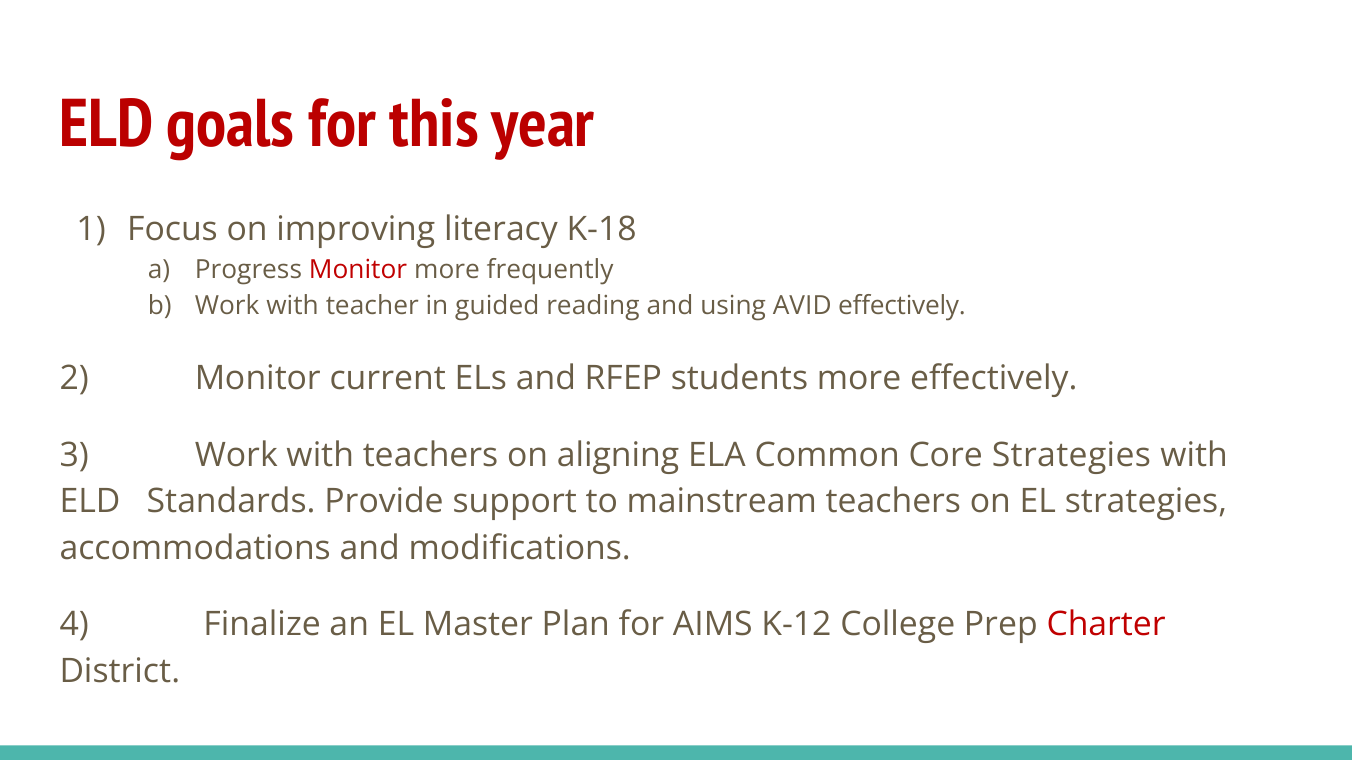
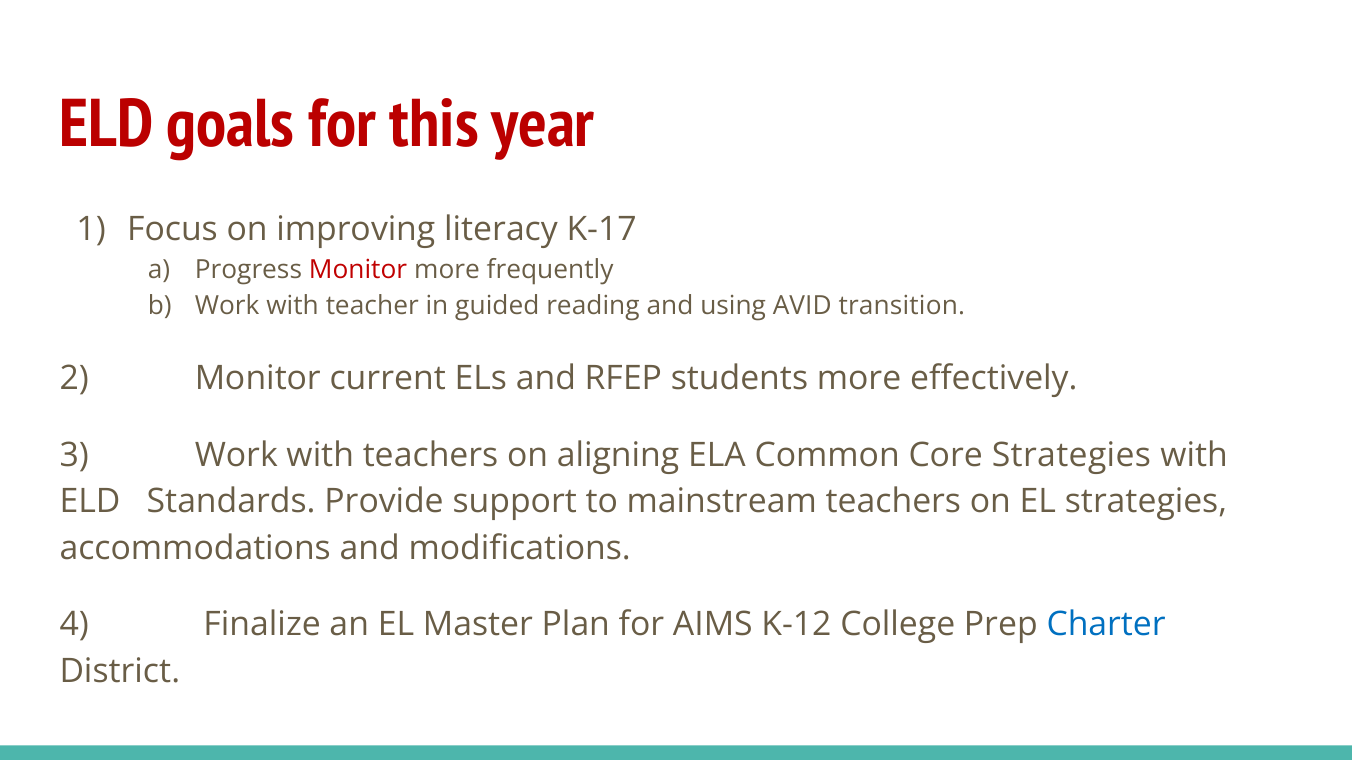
K-18: K-18 -> K-17 (602, 229)
AVID effectively: effectively -> transition (902, 306)
Charter colour: red -> blue (1106, 625)
